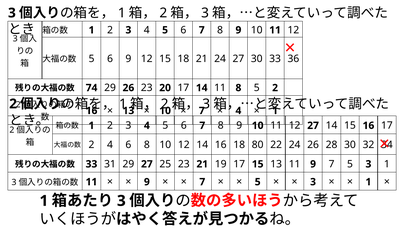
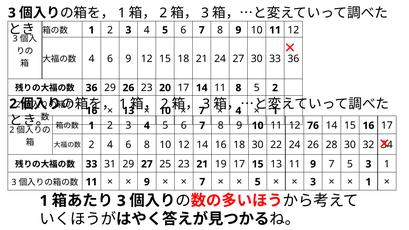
5: 5 -> 4 (92, 59)
74: 74 -> 36 (92, 88)
12 27: 27 -> 76 (313, 126)
18 80: 80 -> 30 (258, 145)
